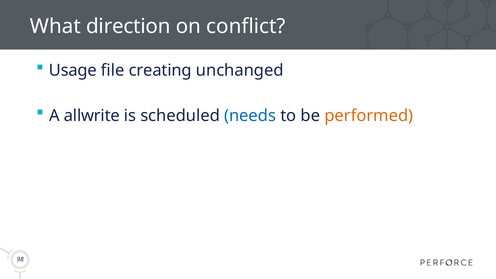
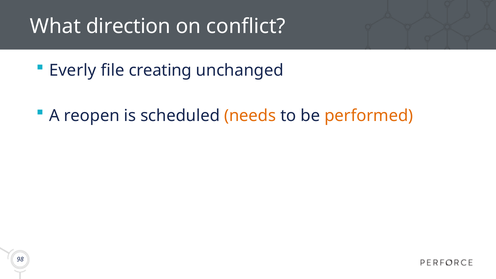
Usage: Usage -> Everly (73, 70)
allwrite: allwrite -> reopen (92, 116)
needs colour: blue -> orange (250, 116)
